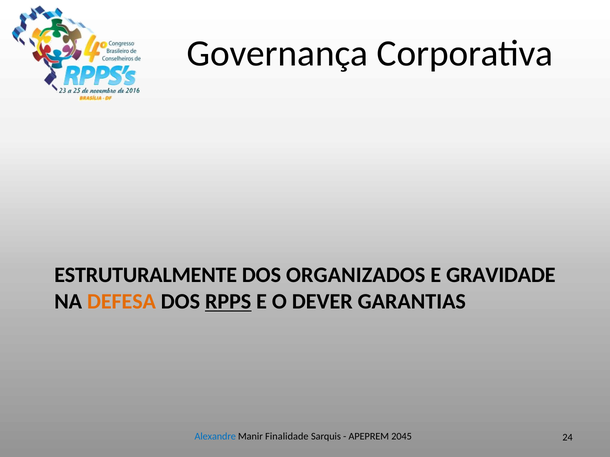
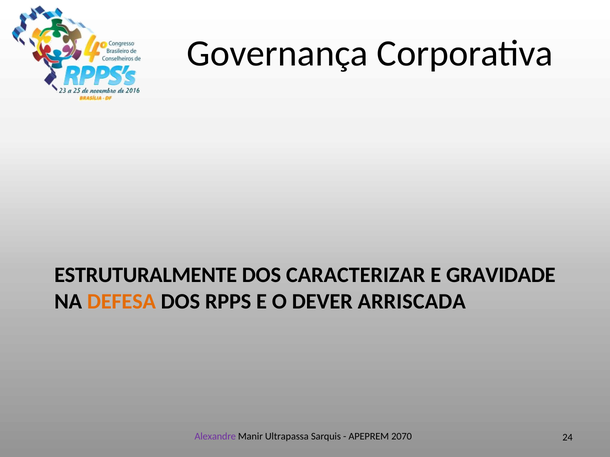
ORGANIZADOS: ORGANIZADOS -> CARACTERIZAR (356, 275)
RPPS underline: present -> none (228, 302)
GARANTIAS: GARANTIAS -> ARRISCADA (412, 302)
Alexandre colour: blue -> purple (215, 437)
Finalidade: Finalidade -> Ultrapassa (287, 437)
2045: 2045 -> 2070 (402, 437)
